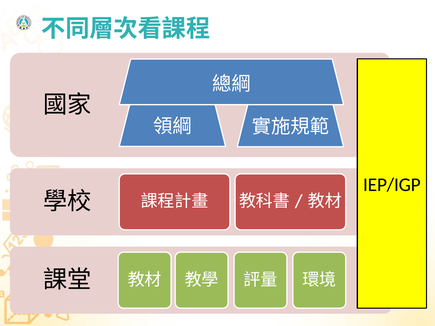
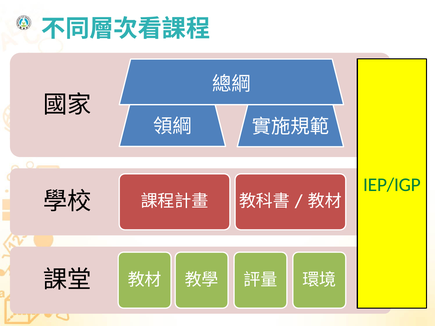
IEP/IGP colour: black -> green (392, 185)
